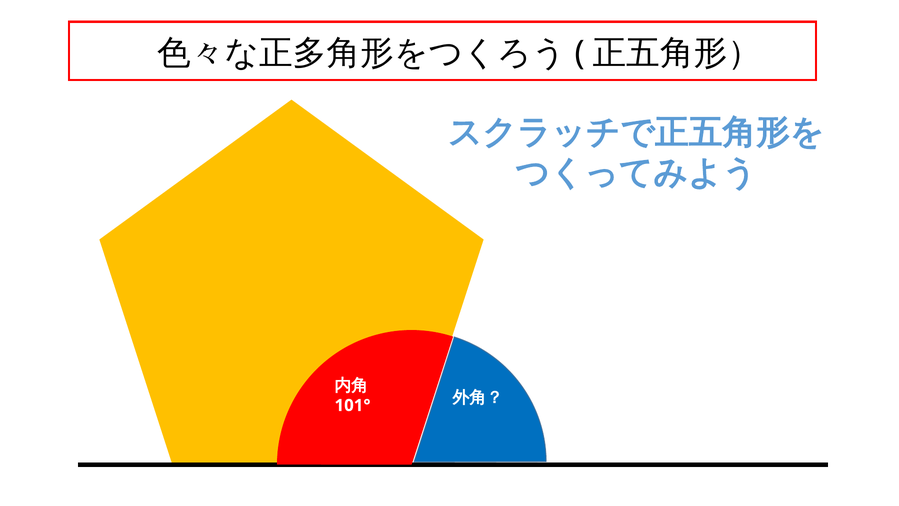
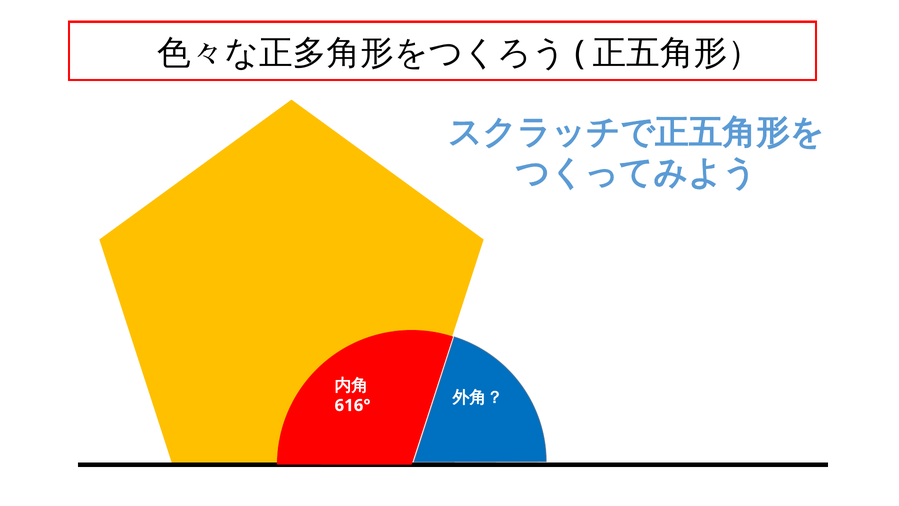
101°: 101° -> 616° (353, 405)
